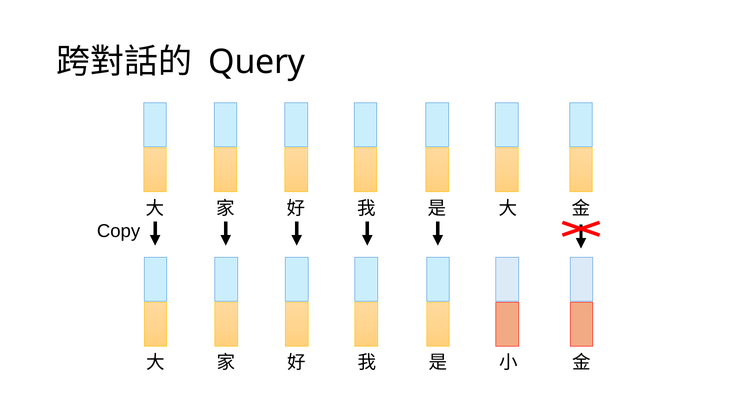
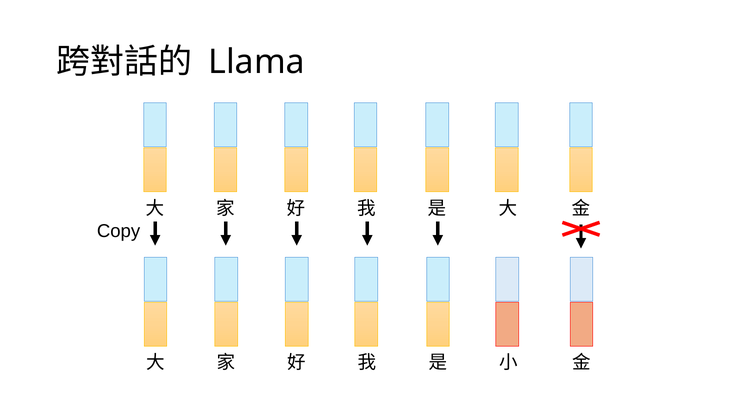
Query: Query -> Llama (257, 62)
